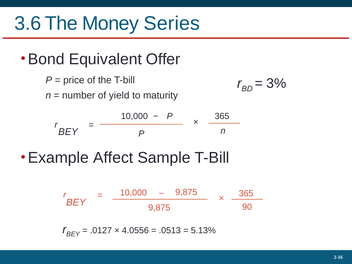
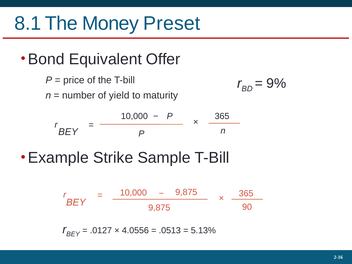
3.6: 3.6 -> 8.1 (28, 23)
Series: Series -> Preset (172, 23)
3%: 3% -> 9% (276, 83)
Affect: Affect -> Strike (113, 158)
